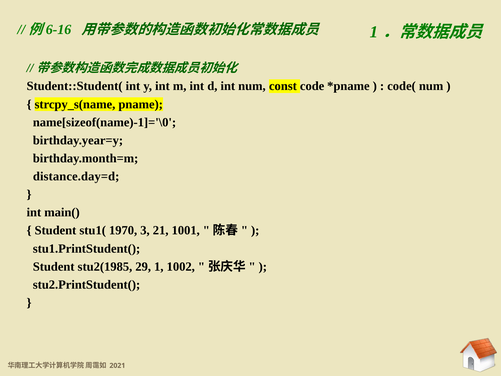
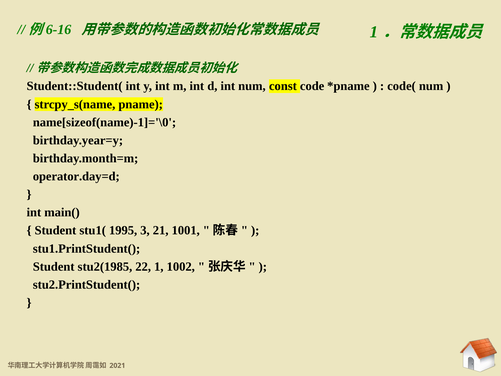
distance.day=d: distance.day=d -> operator.day=d (76, 176)
1970: 1970 -> 1995 (123, 230)
29: 29 -> 22 (143, 266)
